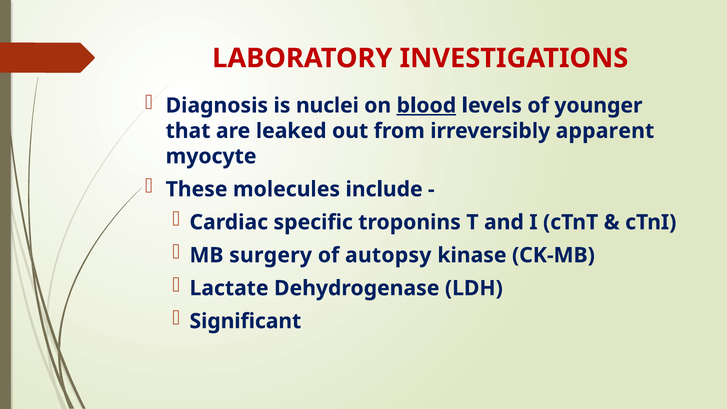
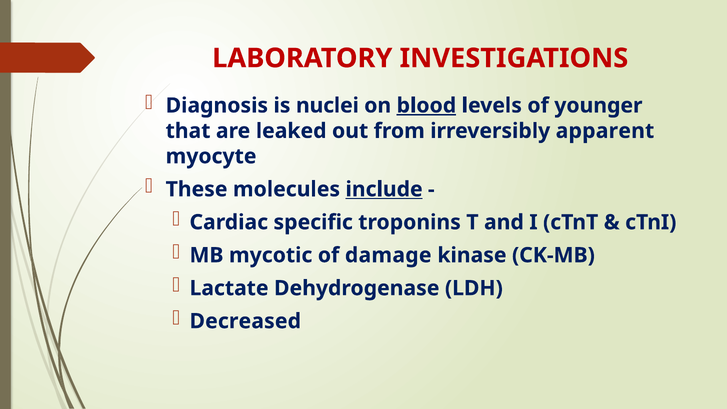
include underline: none -> present (384, 189)
surgery: surgery -> mycotic (271, 255)
autopsy: autopsy -> damage (388, 255)
Significant: Significant -> Decreased (245, 321)
